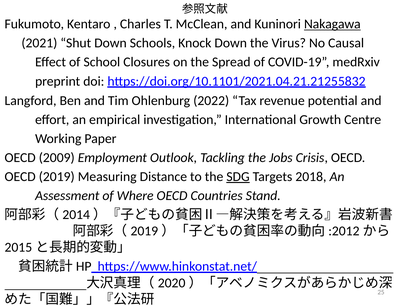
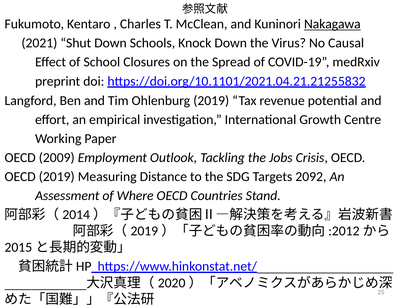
Ohlenburg 2022: 2022 -> 2019 (211, 101)
SDG underline: present -> none (238, 177)
2018: 2018 -> 2092 (311, 177)
